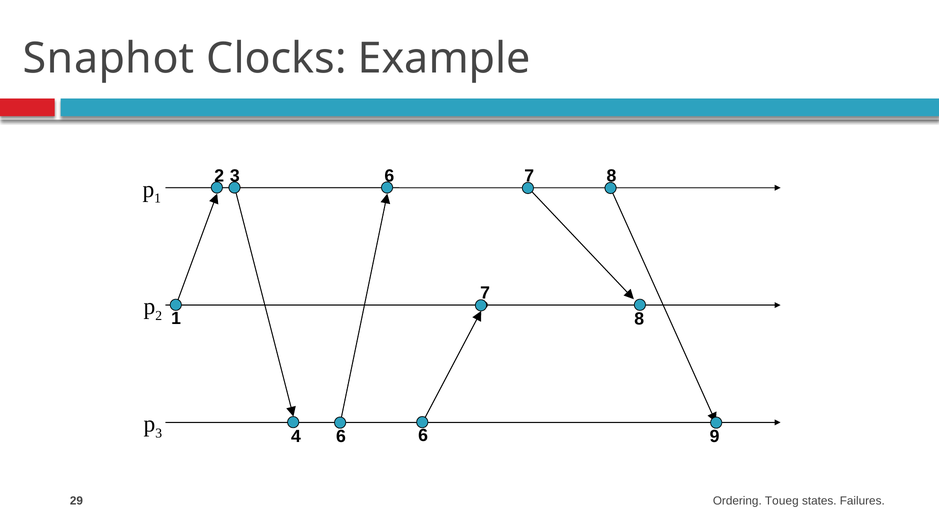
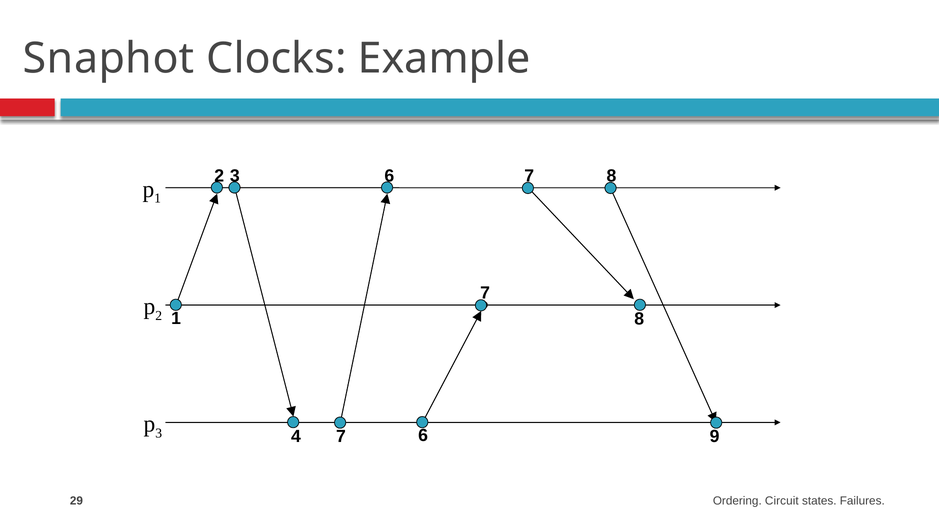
4 6: 6 -> 7 (341, 436)
Toueg: Toueg -> Circuit (782, 501)
